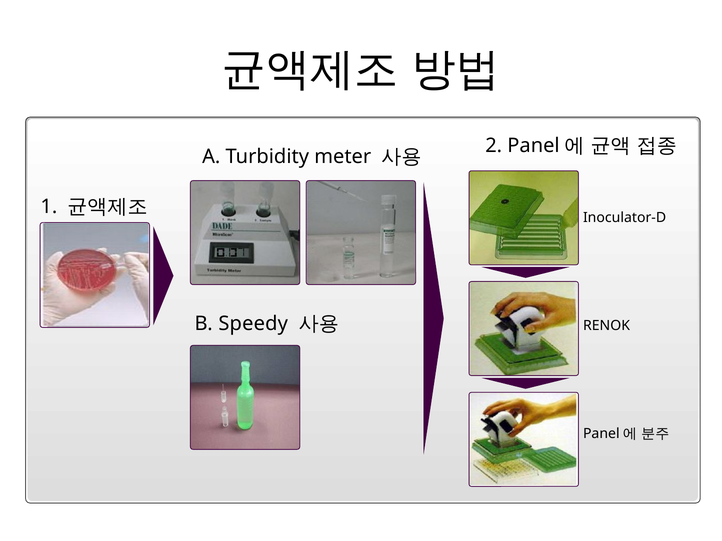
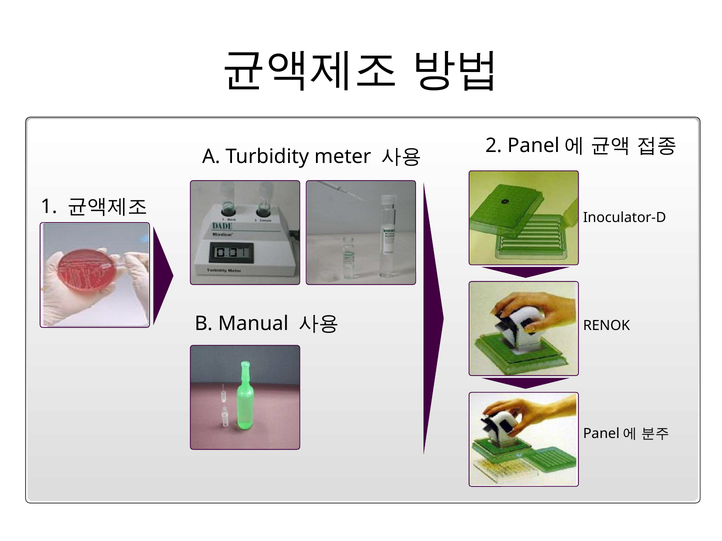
Speedy: Speedy -> Manual (253, 324)
